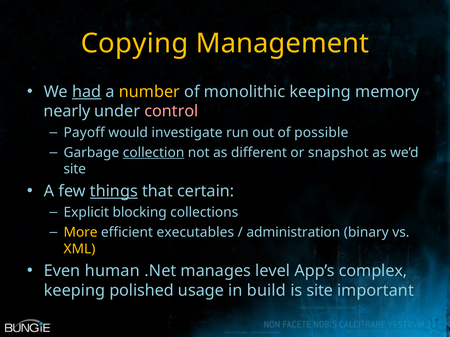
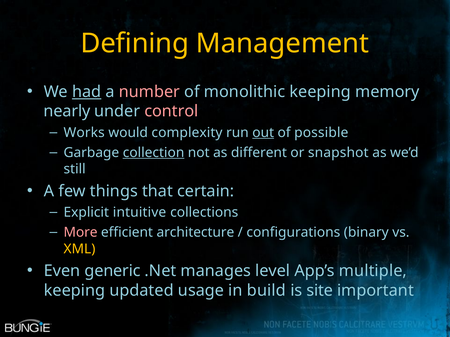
Copying: Copying -> Defining (135, 44)
number colour: yellow -> pink (149, 92)
Payoff: Payoff -> Works (84, 133)
investigate: investigate -> complexity (187, 133)
out underline: none -> present (263, 133)
site: site -> still (75, 169)
things underline: present -> none (114, 191)
blocking: blocking -> intuitive (140, 213)
More colour: yellow -> pink (81, 233)
executables: executables -> architecture (195, 233)
administration: administration -> configurations (293, 233)
human: human -> generic (113, 271)
complex: complex -> multiple (373, 271)
polished: polished -> updated (142, 291)
